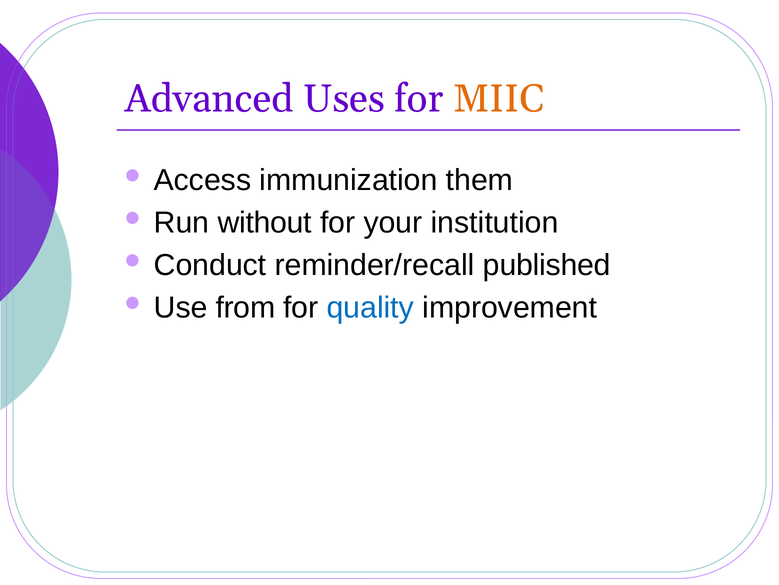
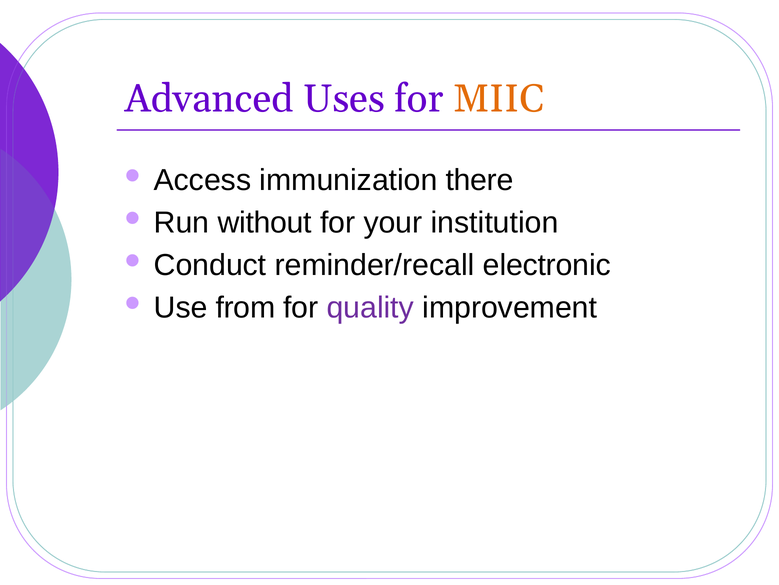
them: them -> there (480, 180)
published: published -> electronic (547, 265)
quality colour: blue -> purple (370, 307)
